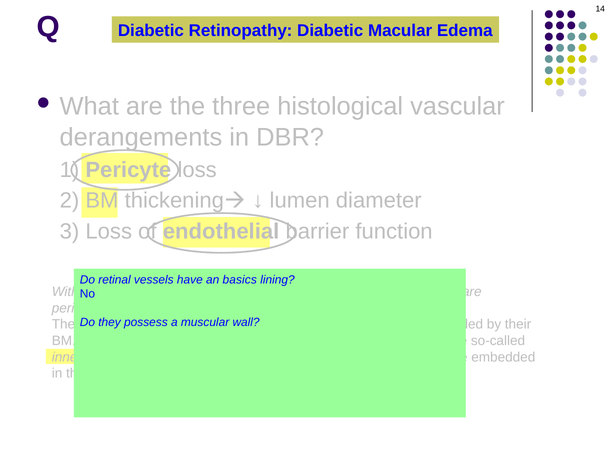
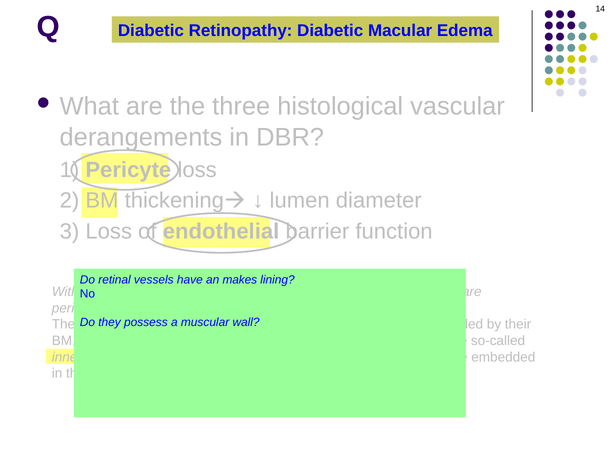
an basics: basics -> makes (240, 280)
